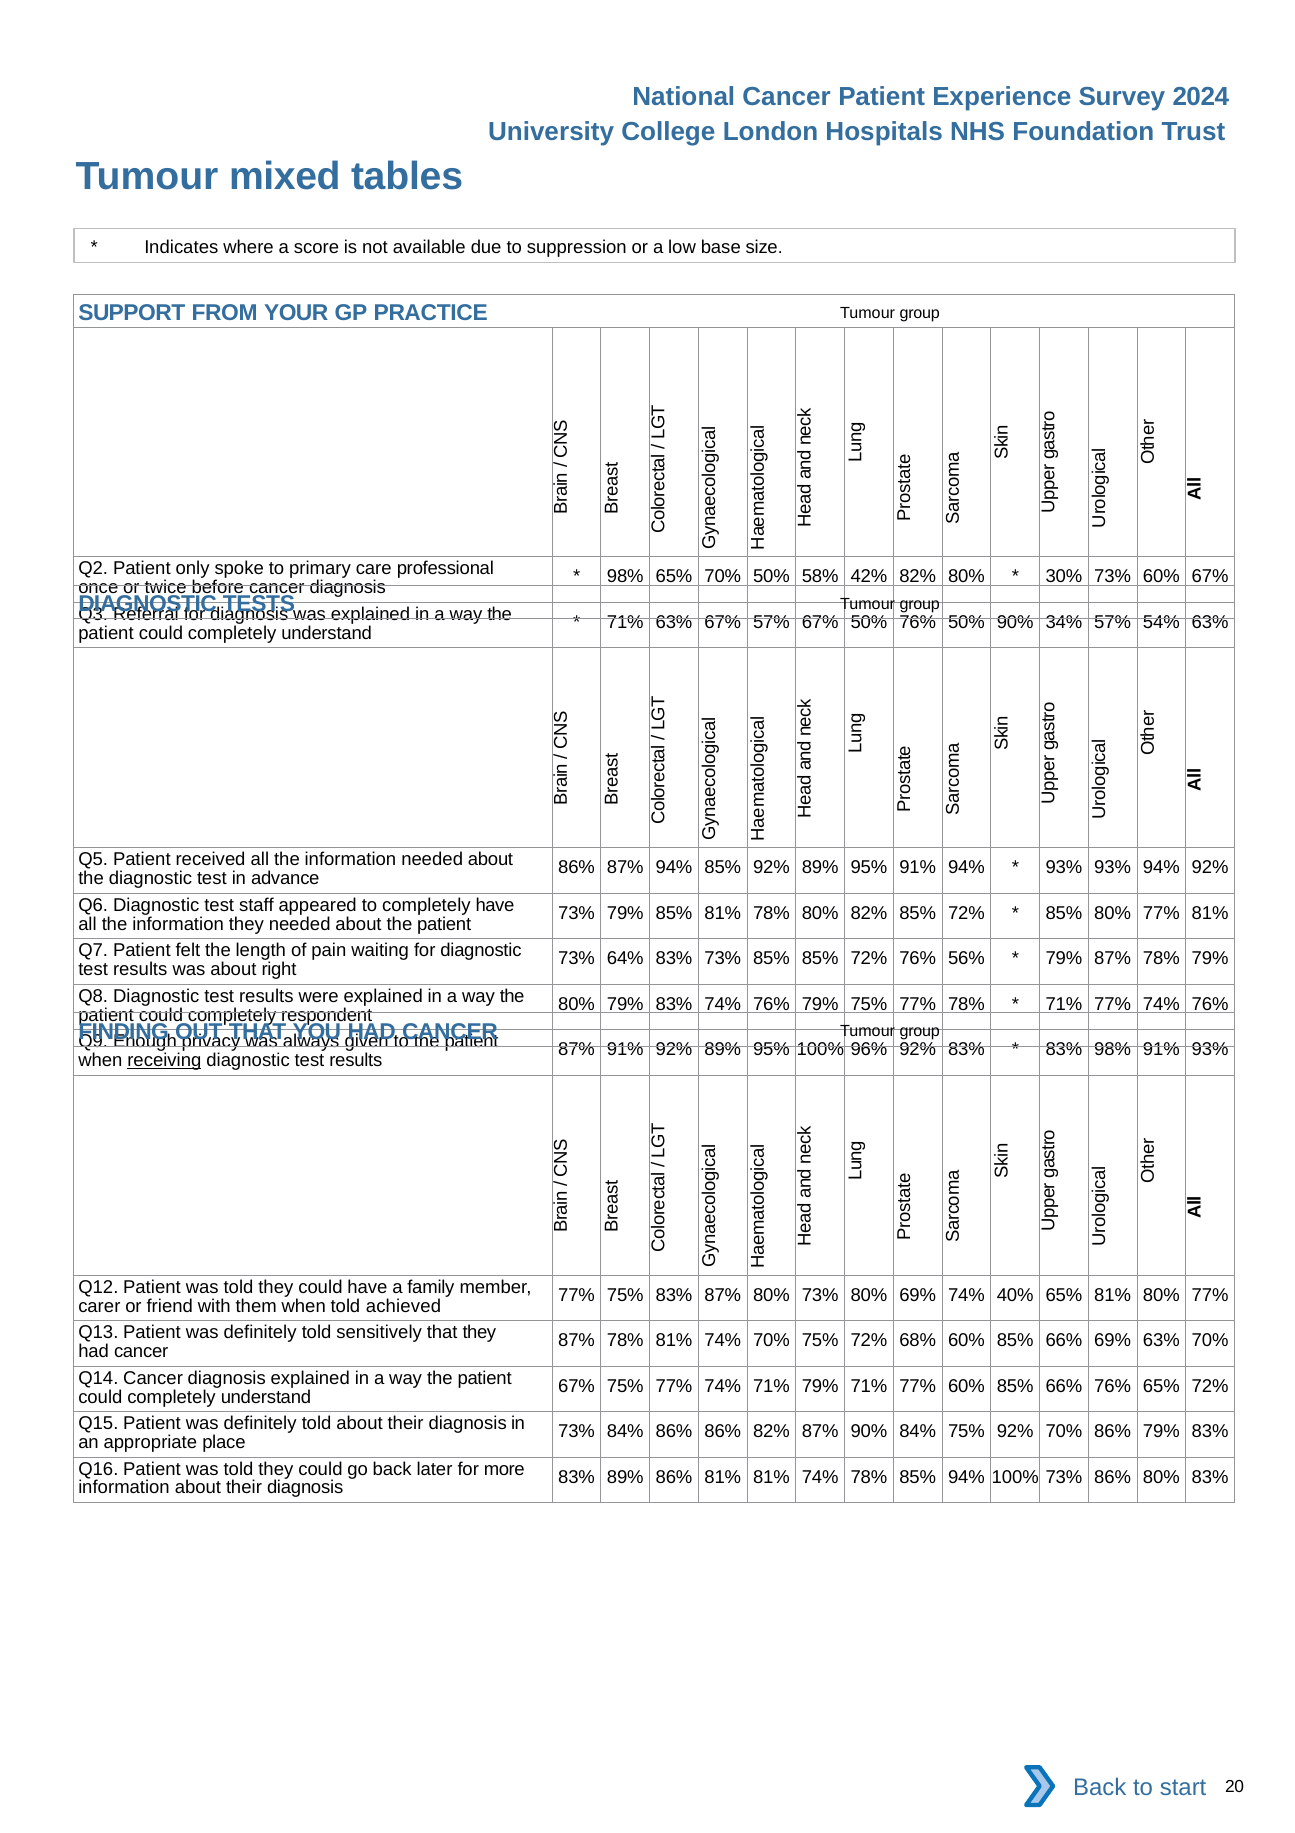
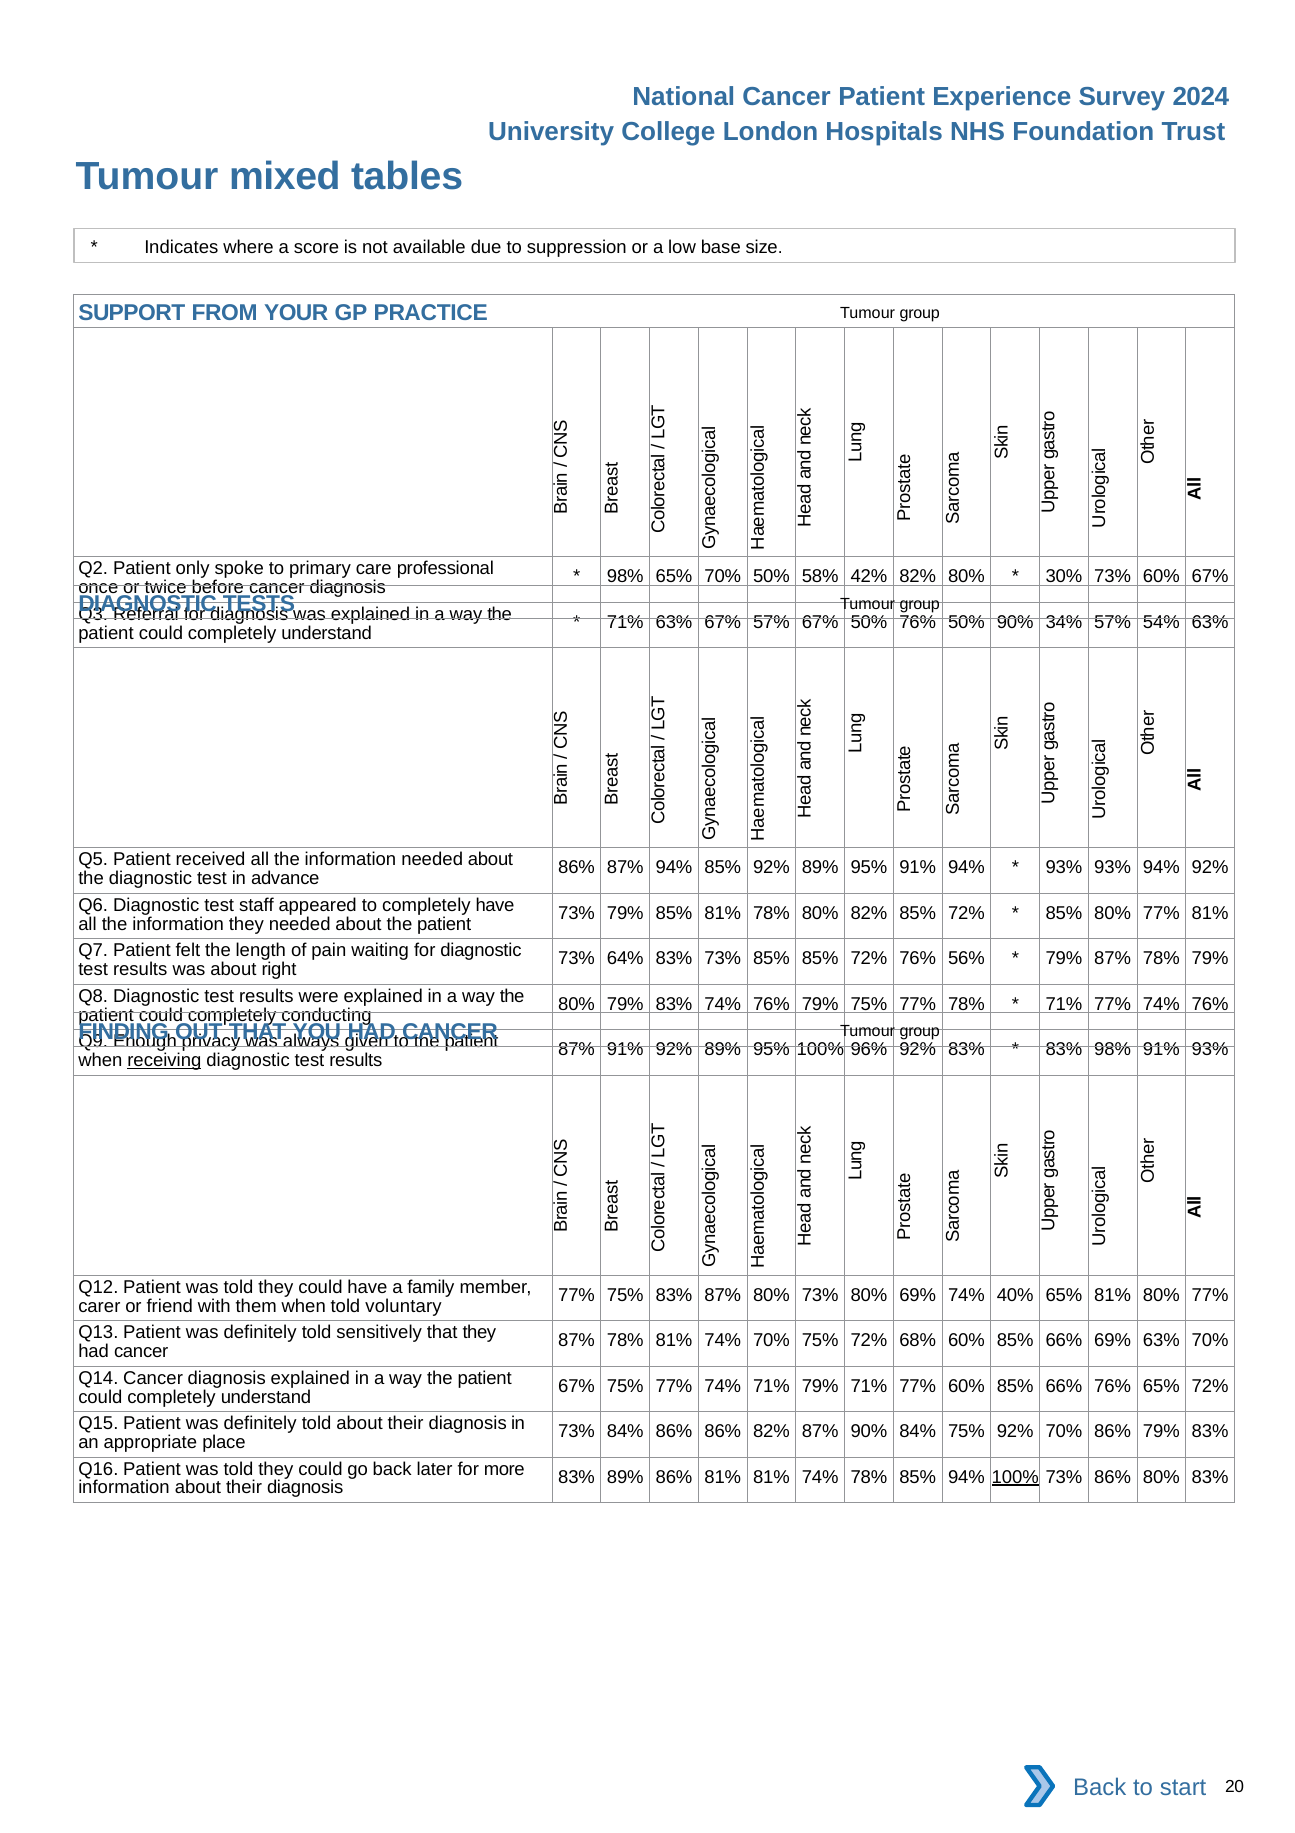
respondent: respondent -> conducting (327, 1015)
achieved: achieved -> voluntary (403, 1306)
100% underline: none -> present (1015, 1477)
